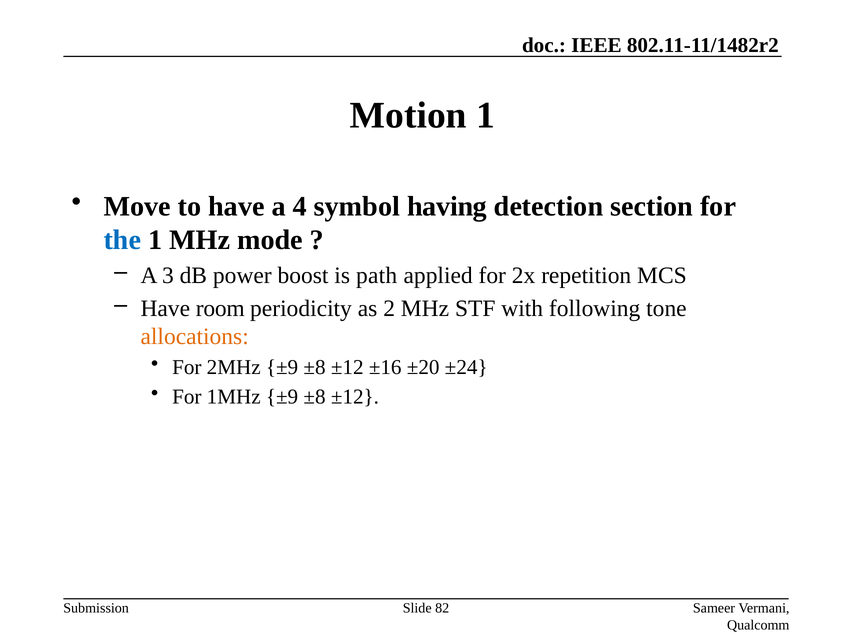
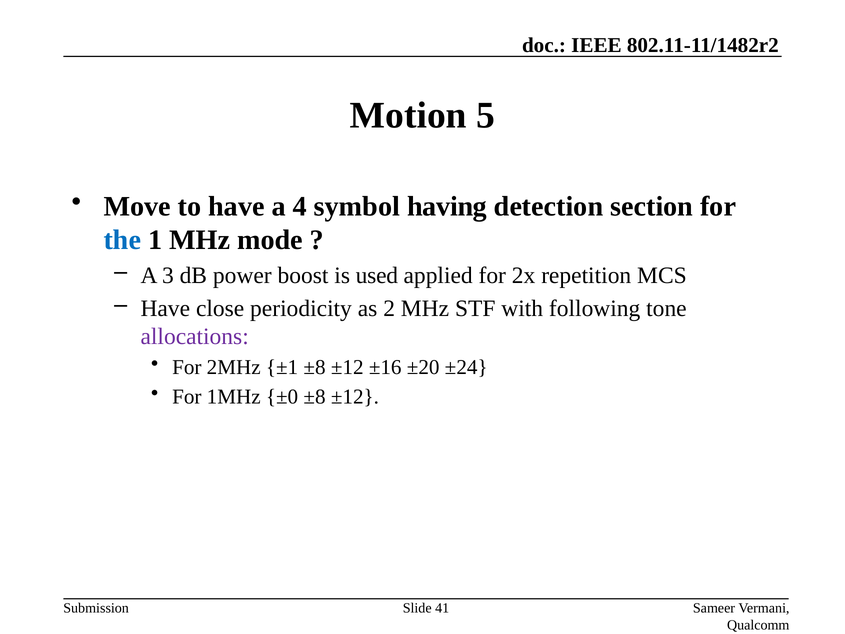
Motion 1: 1 -> 5 (486, 115)
path: path -> used (377, 275)
room: room -> close (220, 308)
allocations colour: orange -> purple (195, 336)
2MHz ±9: ±9 -> ±1 (282, 367)
1MHz ±9: ±9 -> ±0 (282, 397)
82: 82 -> 41 (442, 608)
